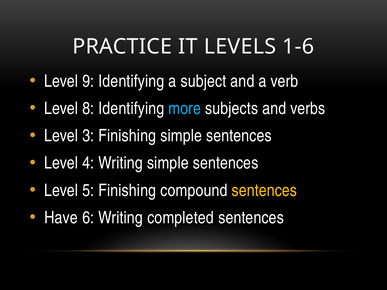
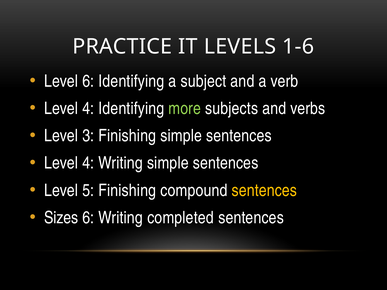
Level 9: 9 -> 6 (88, 81)
8: 8 -> 4 (88, 109)
more colour: light blue -> light green (185, 109)
Have: Have -> Sizes (61, 218)
